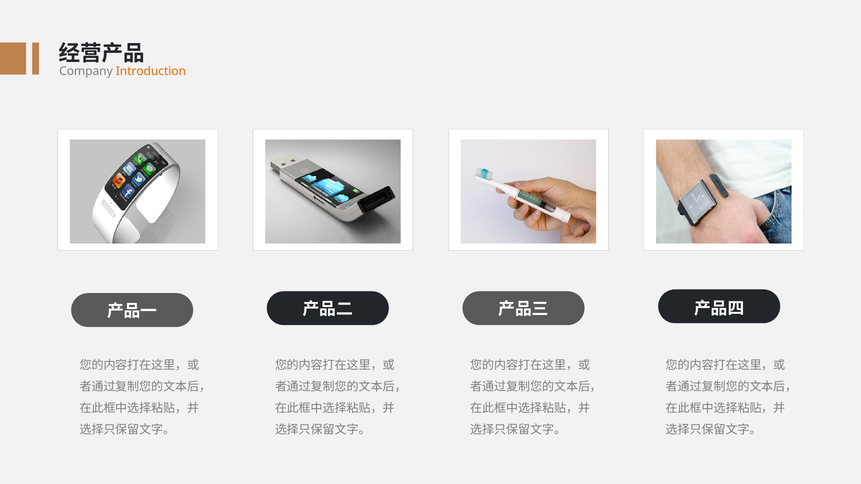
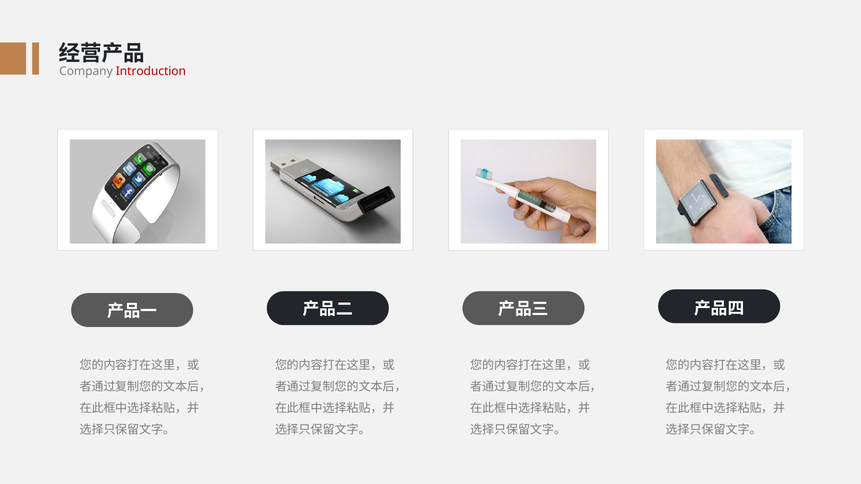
Introduction colour: orange -> red (151, 71)
